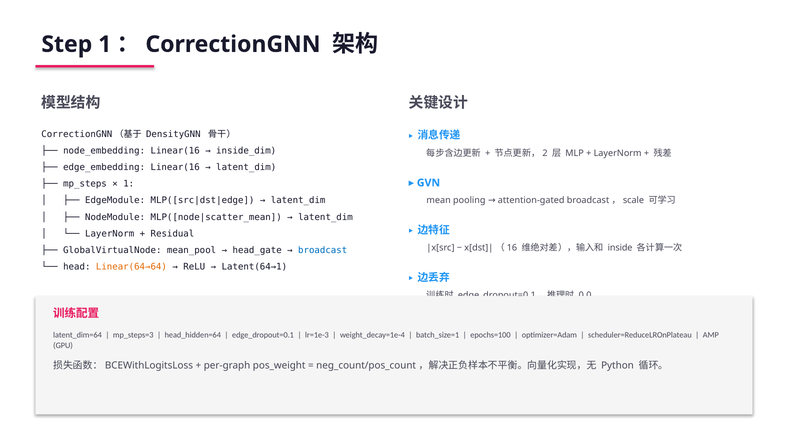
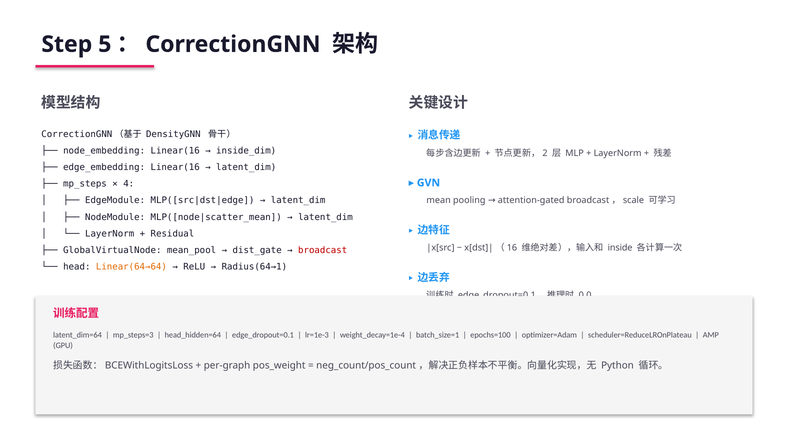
Step 1: 1 -> 5 (105, 44)
1: 1 -> 4 (129, 184)
head_gate: head_gate -> dist_gate (257, 250)
broadcast colour: blue -> red (323, 250)
Latent(64→1: Latent(64→1 -> Radius(64→1 (254, 267)
